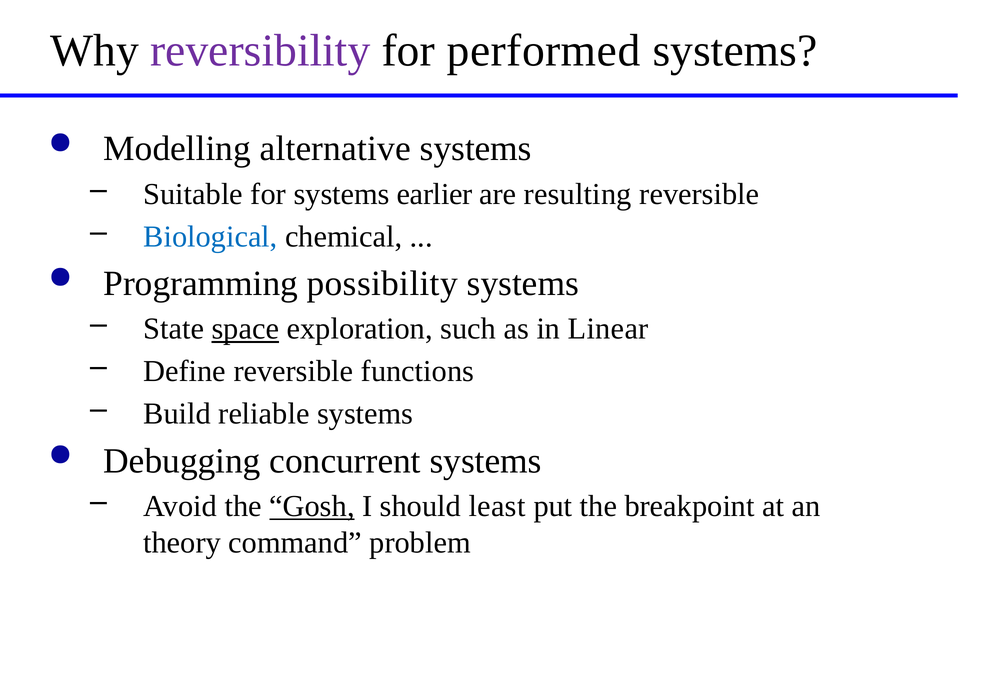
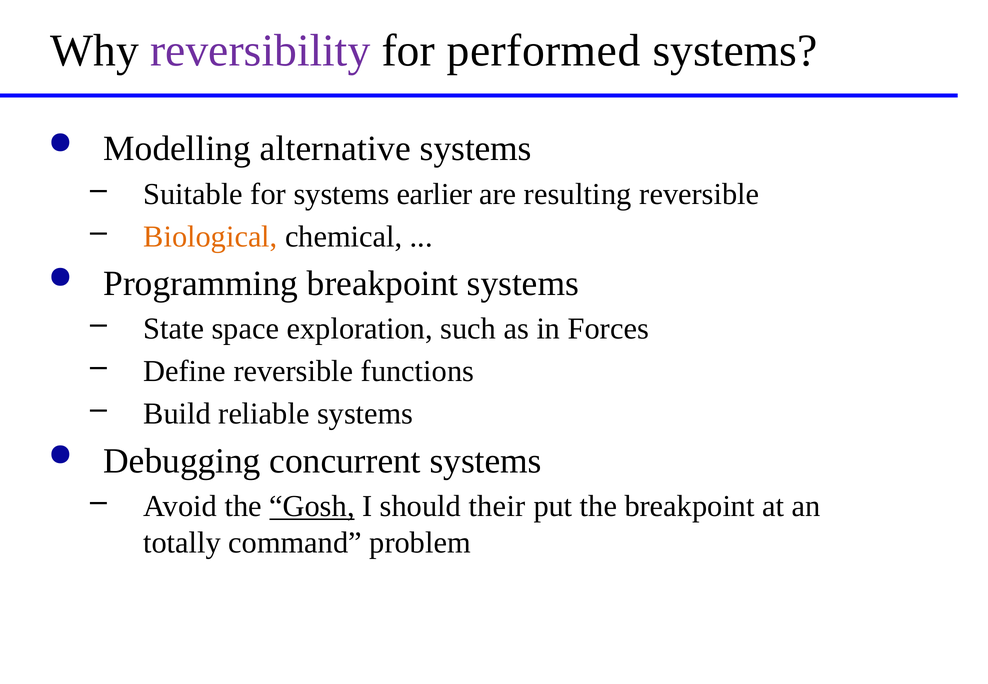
Biological colour: blue -> orange (210, 237)
Programming possibility: possibility -> breakpoint (382, 284)
space underline: present -> none (245, 329)
Linear: Linear -> Forces (608, 329)
least: least -> their (497, 506)
theory: theory -> totally (182, 543)
